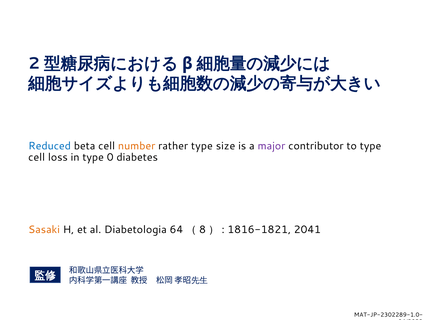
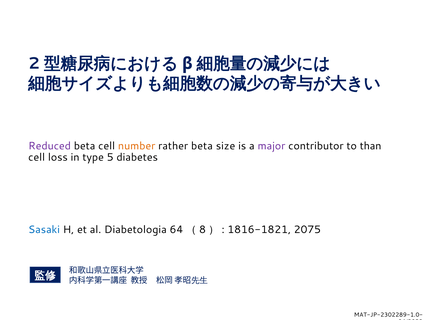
Reduced colour: blue -> purple (50, 146)
rather type: type -> beta (202, 146)
to type: type -> than (371, 146)
0: 0 -> 5 (110, 158)
Sasaki colour: orange -> blue (44, 230)
2041: 2041 -> 2075 (307, 230)
